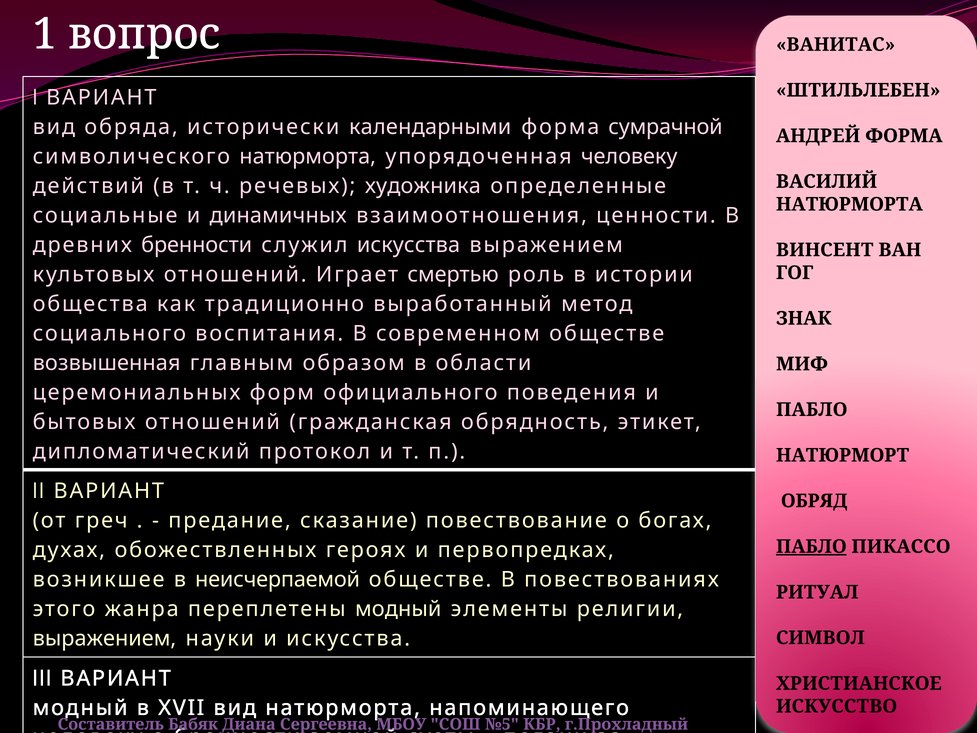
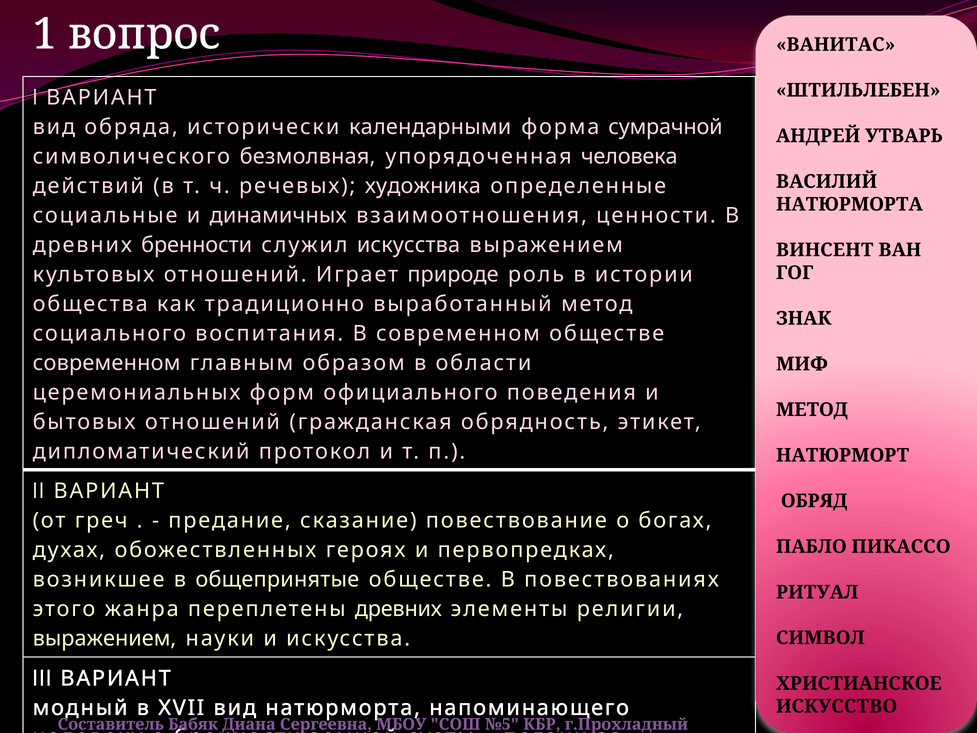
АНДРЕЙ ФОРМА: ФОРМА -> УТВАРЬ (904, 136)
символического натюрморта: натюрморта -> безмолвная (308, 157)
упорядоченная человеку: человеку -> человека (629, 157)
смертью: смертью -> природе (453, 274)
возвышенная: возвышенная -> современном (107, 363)
ПАБЛО: ПАБЛО -> МЕТОД (812, 410)
ПАБЛО underline: present -> none (811, 546)
неисчерпаемой: неисчерпаемой -> общепринятые (277, 579)
переплетены модный: модный -> древних (398, 609)
